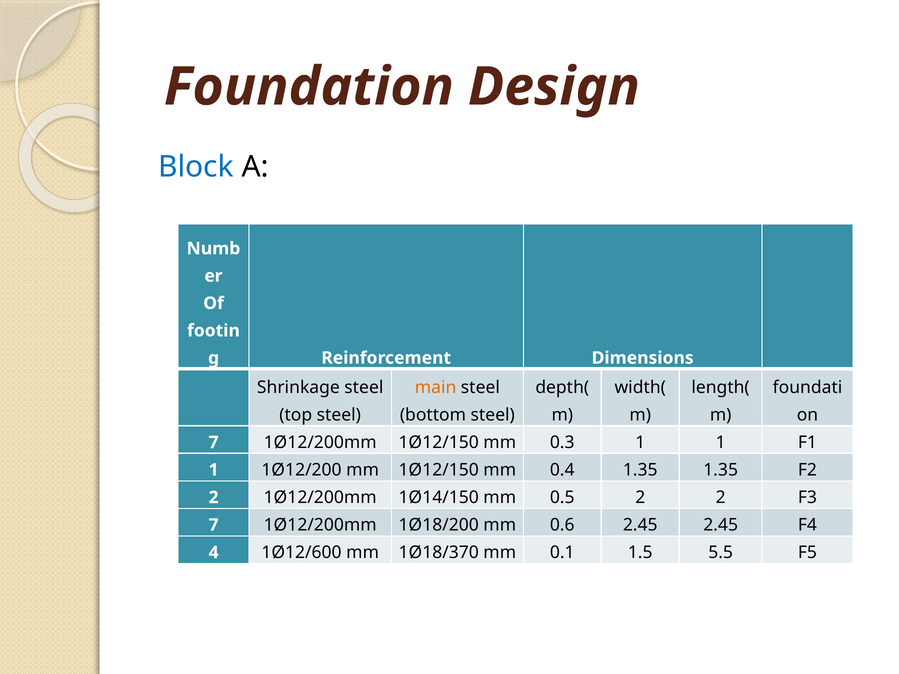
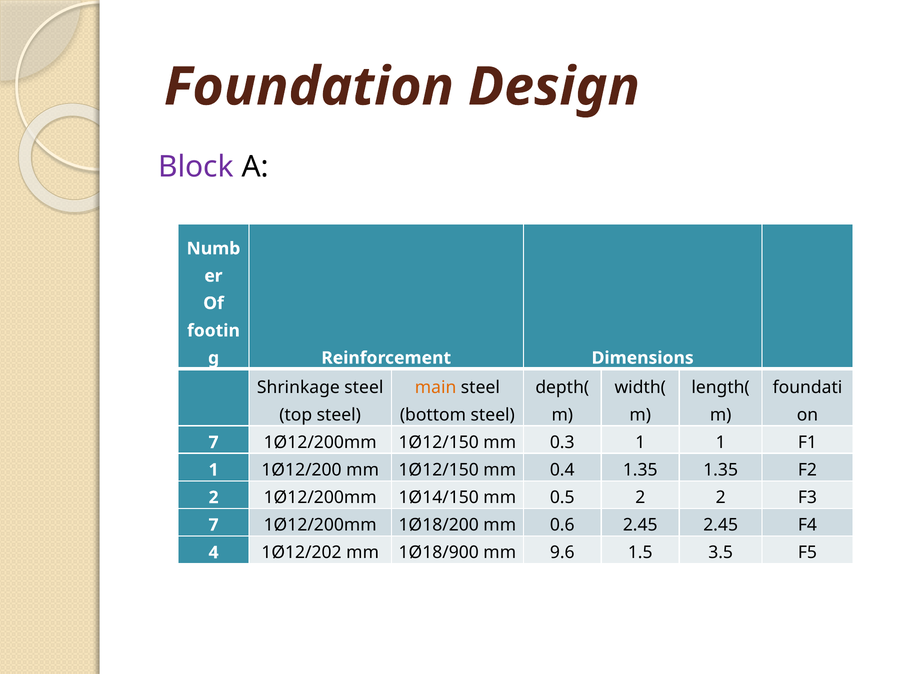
Block colour: blue -> purple (196, 167)
1Ø12/600: 1Ø12/600 -> 1Ø12/202 (302, 553)
1Ø18/370: 1Ø18/370 -> 1Ø18/900 (439, 553)
0.1: 0.1 -> 9.6 (562, 553)
5.5: 5.5 -> 3.5 (721, 553)
